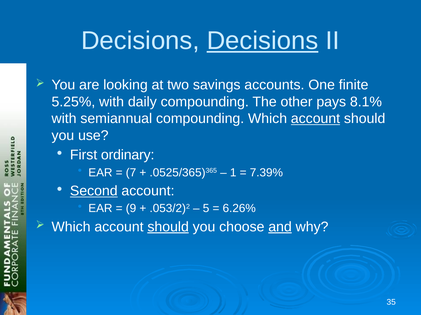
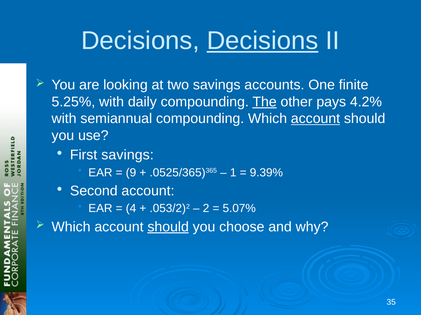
The underline: none -> present (265, 102)
8.1%: 8.1% -> 4.2% (366, 102)
First ordinary: ordinary -> savings (128, 155)
7: 7 -> 9 (131, 173)
7.39%: 7.39% -> 9.39% (266, 173)
Second underline: present -> none (94, 191)
9: 9 -> 4 (131, 209)
5: 5 -> 2 (206, 209)
6.26%: 6.26% -> 5.07% (239, 209)
and underline: present -> none (280, 227)
